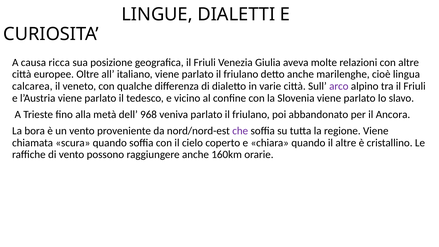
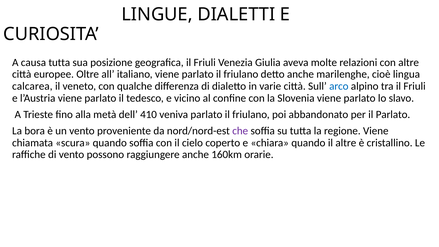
causa ricca: ricca -> tutta (59, 62)
arco colour: purple -> blue (339, 86)
968: 968 -> 410 (149, 114)
il Ancora: Ancora -> Parlato (393, 114)
